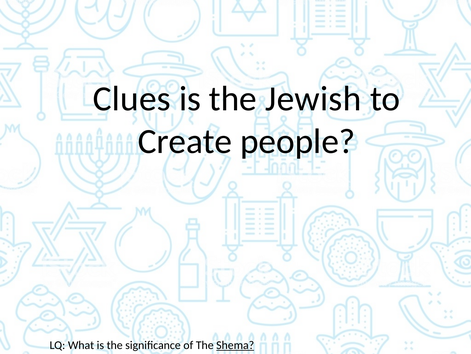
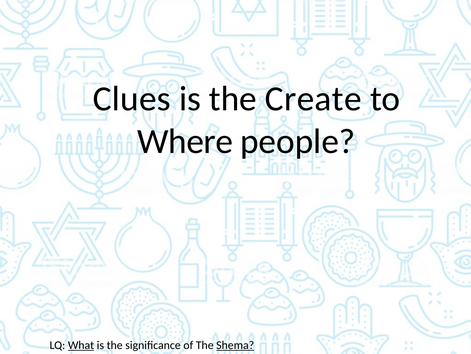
Jewish: Jewish -> Create (313, 99)
Create: Create -> Where (185, 141)
What underline: none -> present (81, 344)
